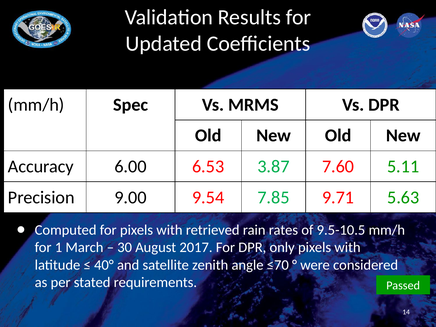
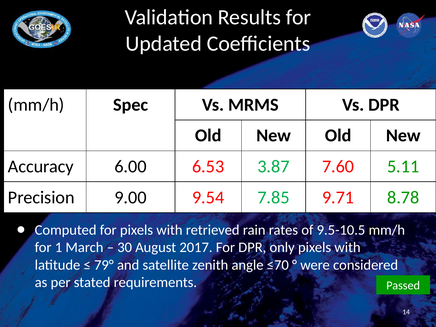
5.63: 5.63 -> 8.78 (403, 197)
40°: 40° -> 79° (104, 265)
